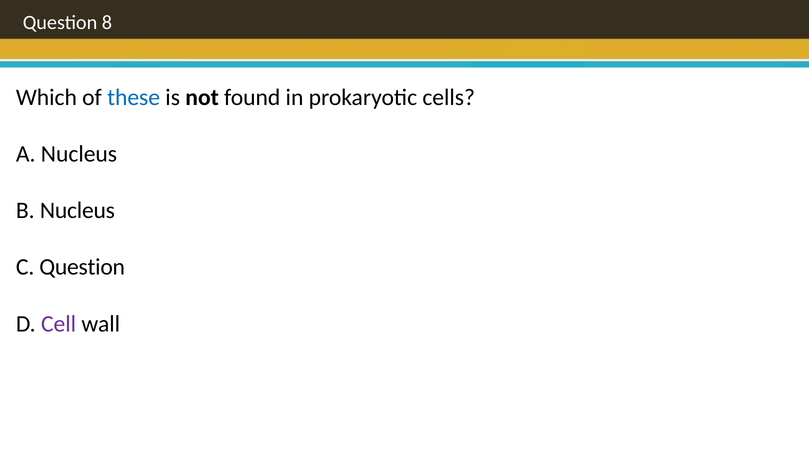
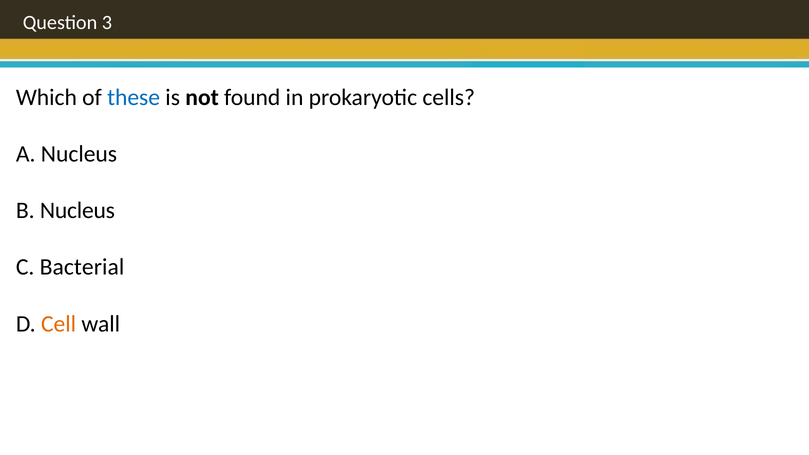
8: 8 -> 3 (107, 22)
C Question: Question -> Bacterial (82, 267)
Cell colour: purple -> orange (59, 324)
